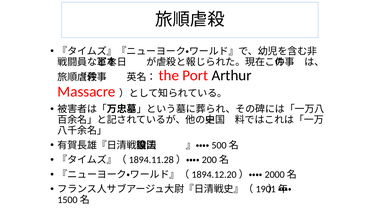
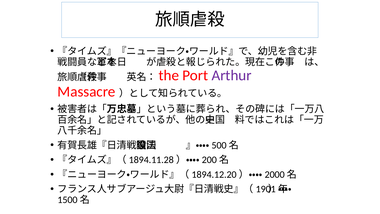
Arthur colour: black -> purple (232, 75)
